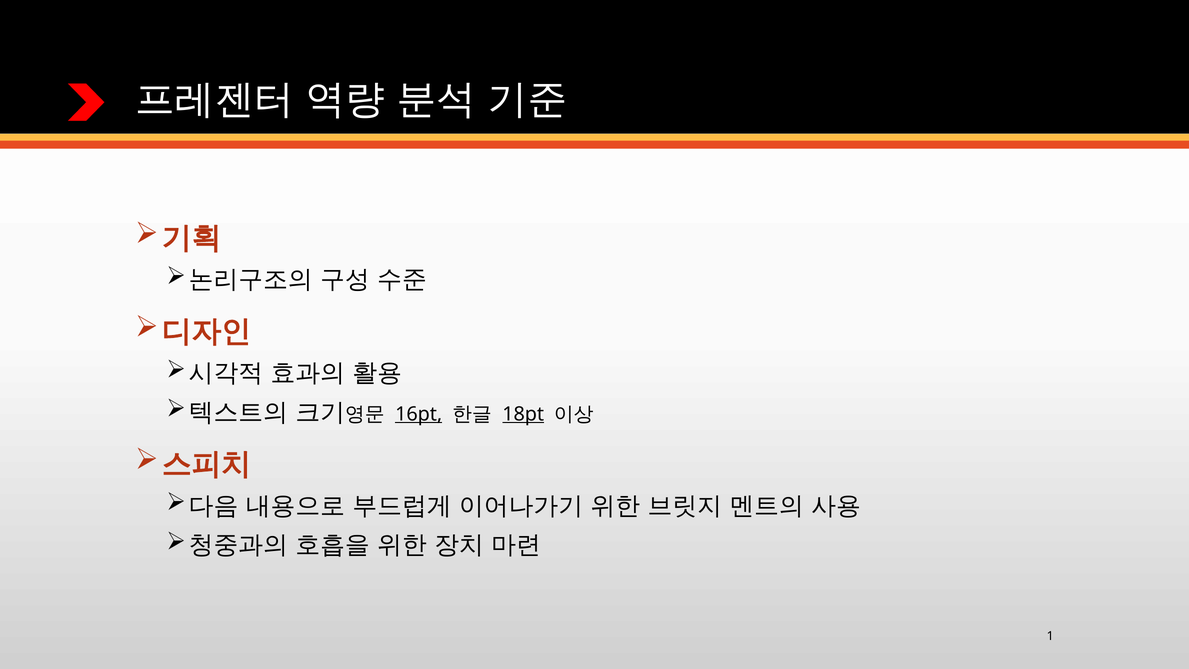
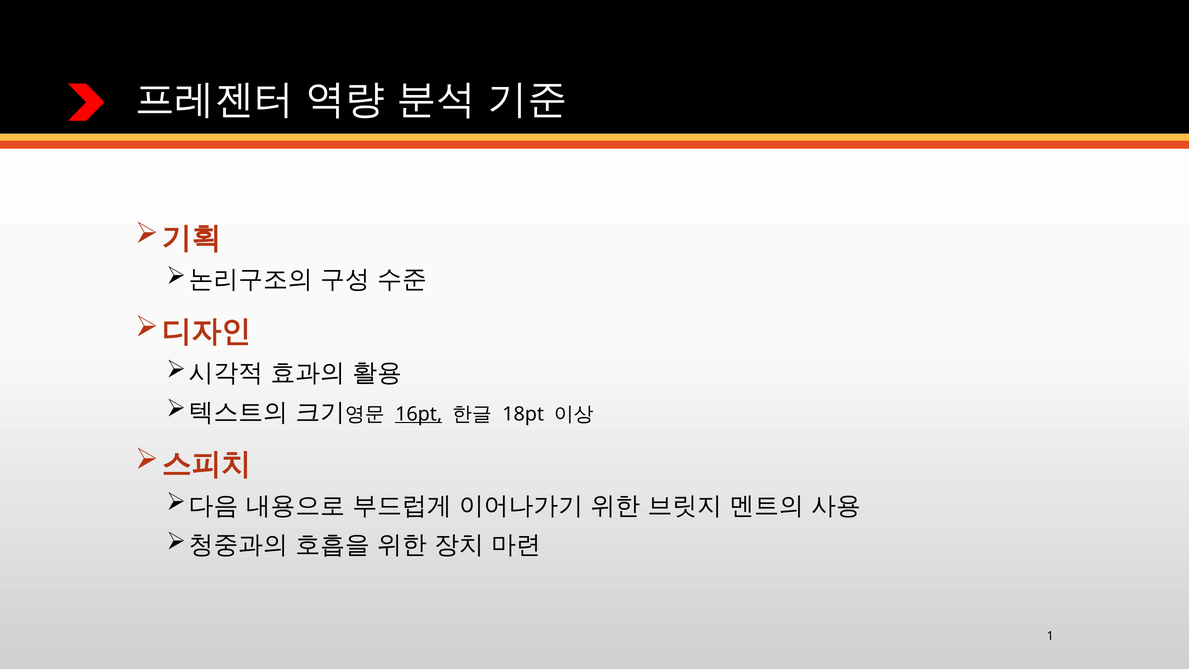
18pt underline: present -> none (523, 414)
